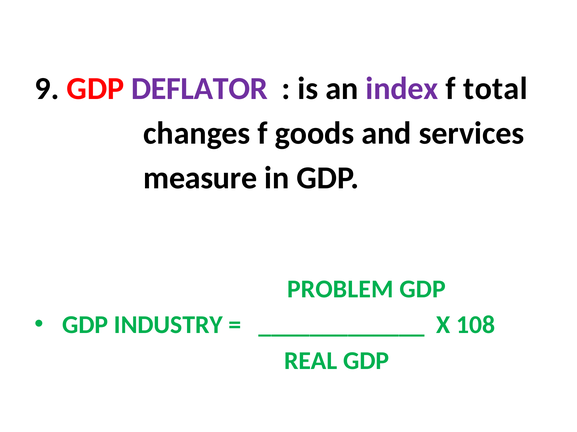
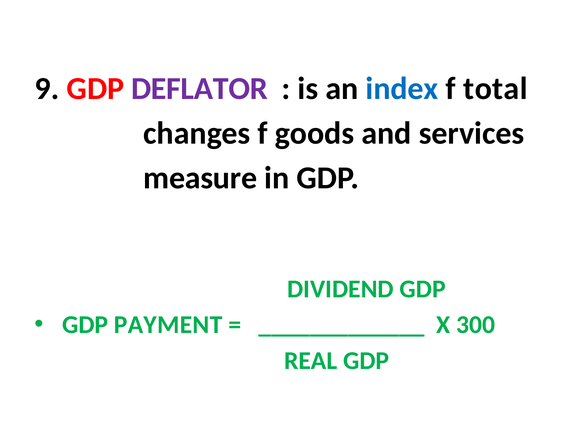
index colour: purple -> blue (402, 89)
PROBLEM: PROBLEM -> DIVIDEND (340, 289)
INDUSTRY: INDUSTRY -> PAYMENT (168, 325)
108: 108 -> 300 (476, 325)
